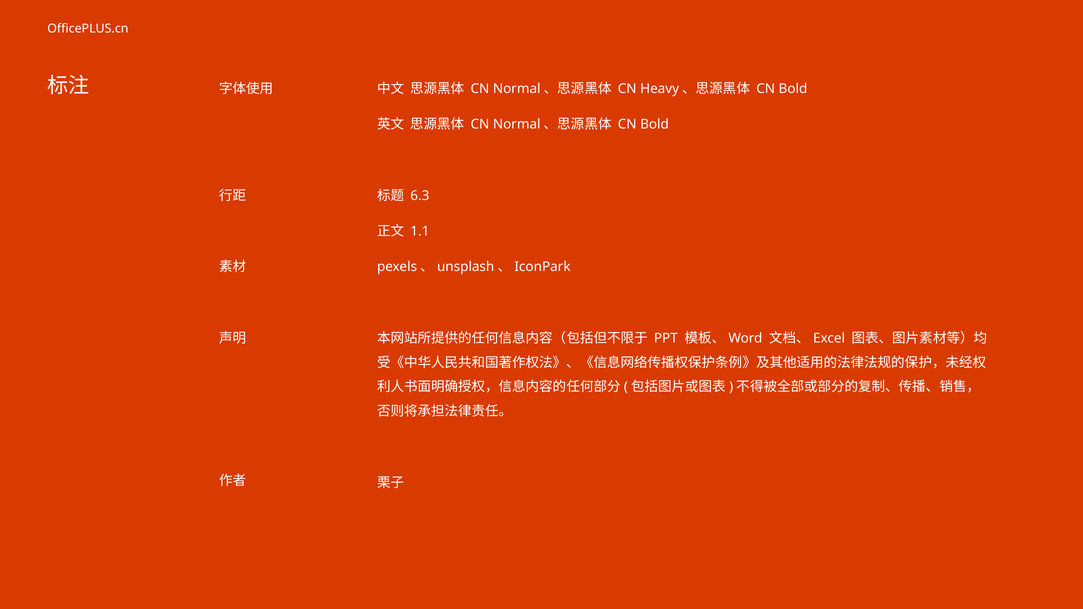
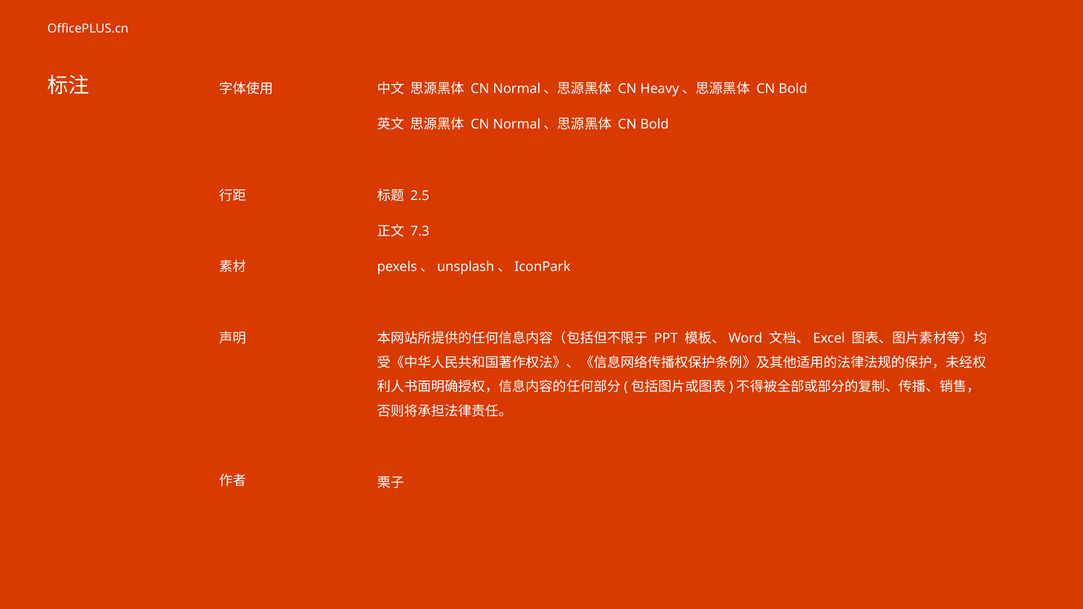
6.3: 6.3 -> 2.5 (420, 196)
1.1: 1.1 -> 7.3 (420, 231)
